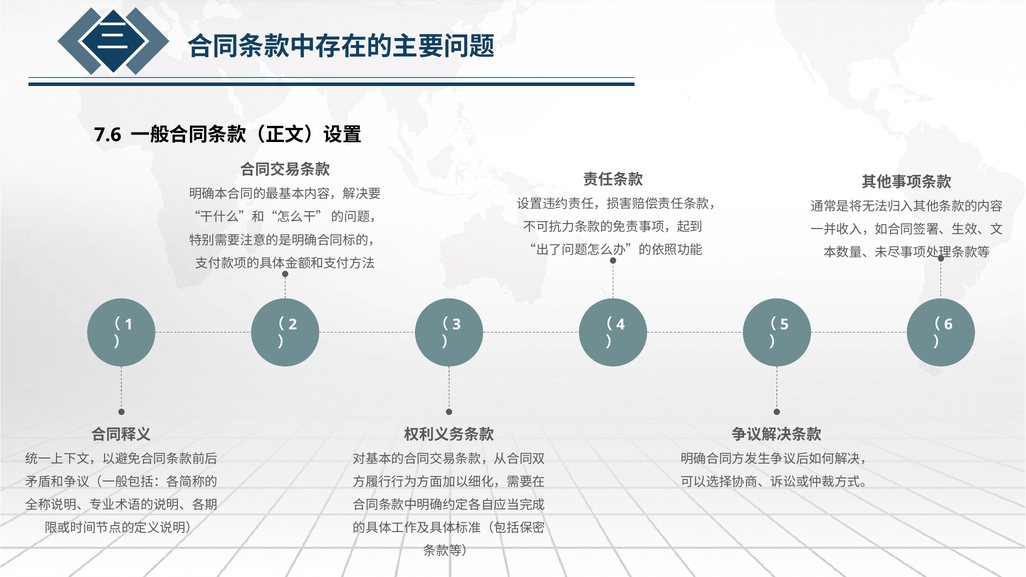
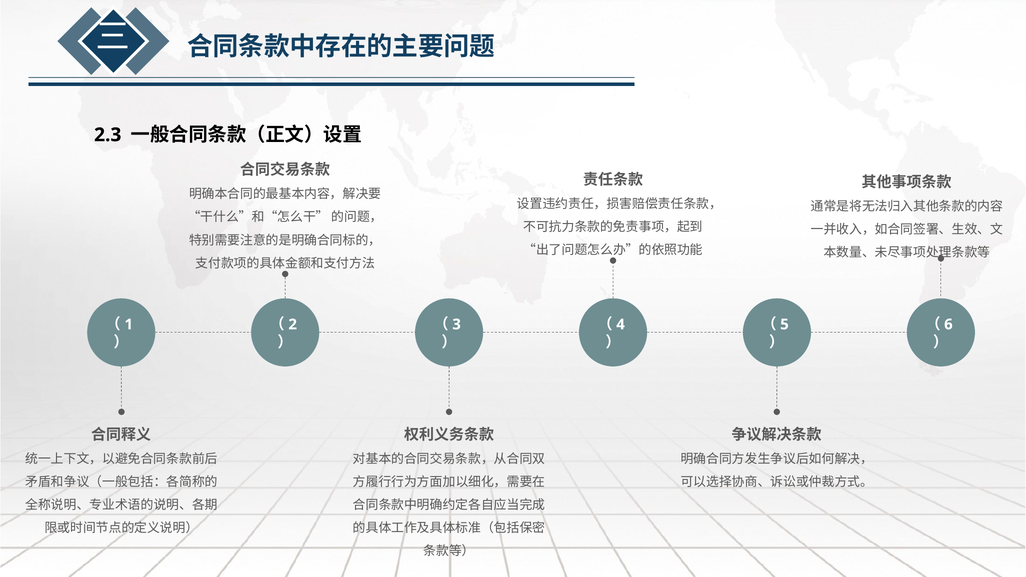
7.6: 7.6 -> 2.3 (108, 135)
